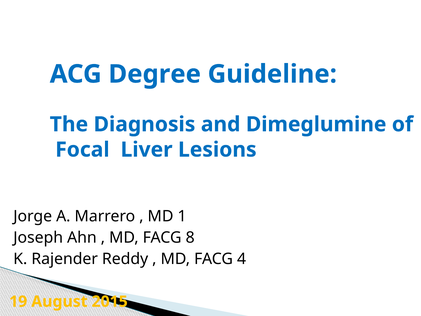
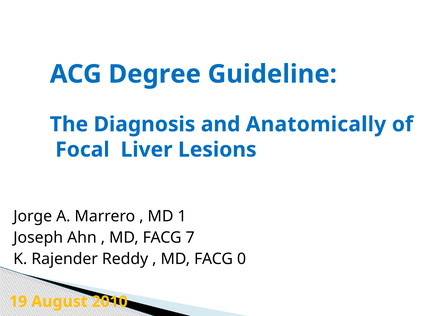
Dimeglumine: Dimeglumine -> Anatomically (316, 124)
8: 8 -> 7 (190, 237)
4: 4 -> 0 (242, 259)
2015: 2015 -> 2010 (110, 301)
